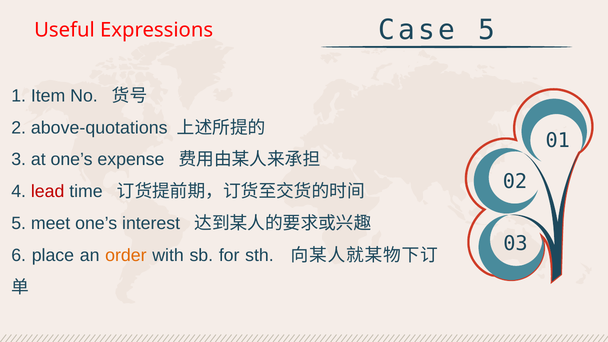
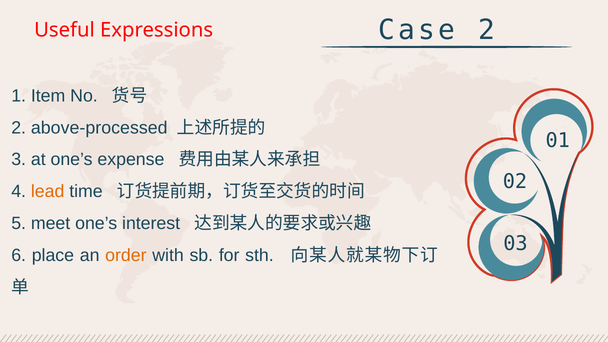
Case 5: 5 -> 2 (487, 30)
above-quotations: above-quotations -> above-processed (99, 128)
lead colour: red -> orange (48, 192)
